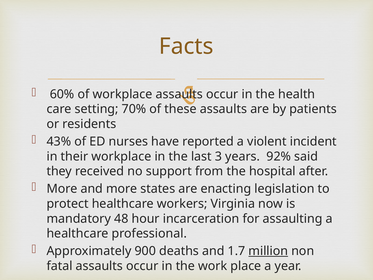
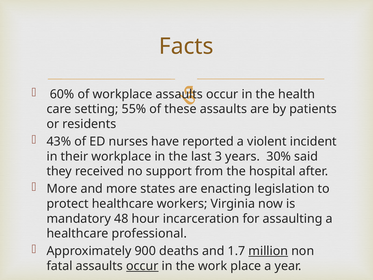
70%: 70% -> 55% (134, 109)
92%: 92% -> 30% (279, 156)
occur underline: none -> present (142, 266)
